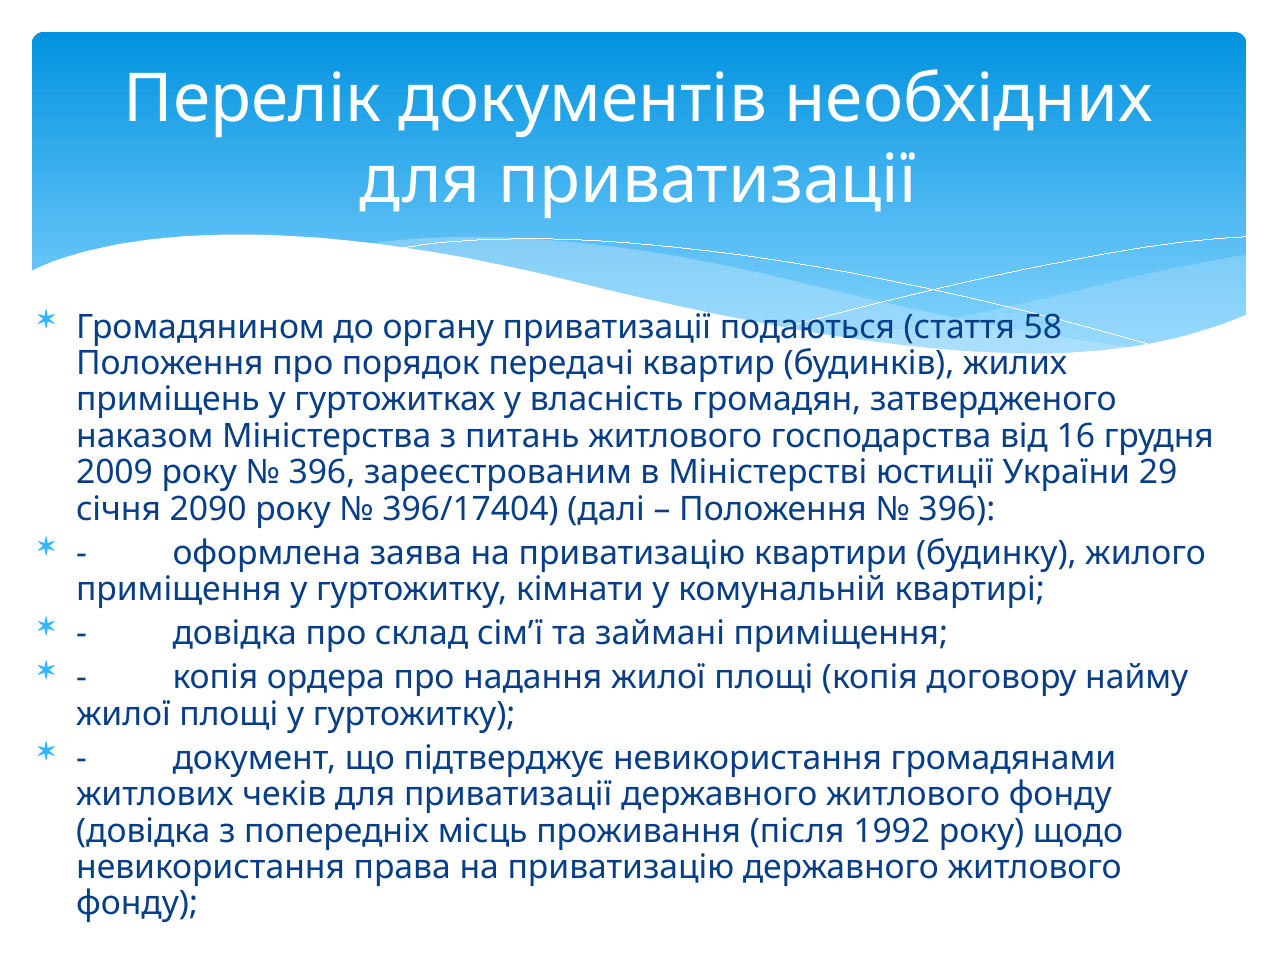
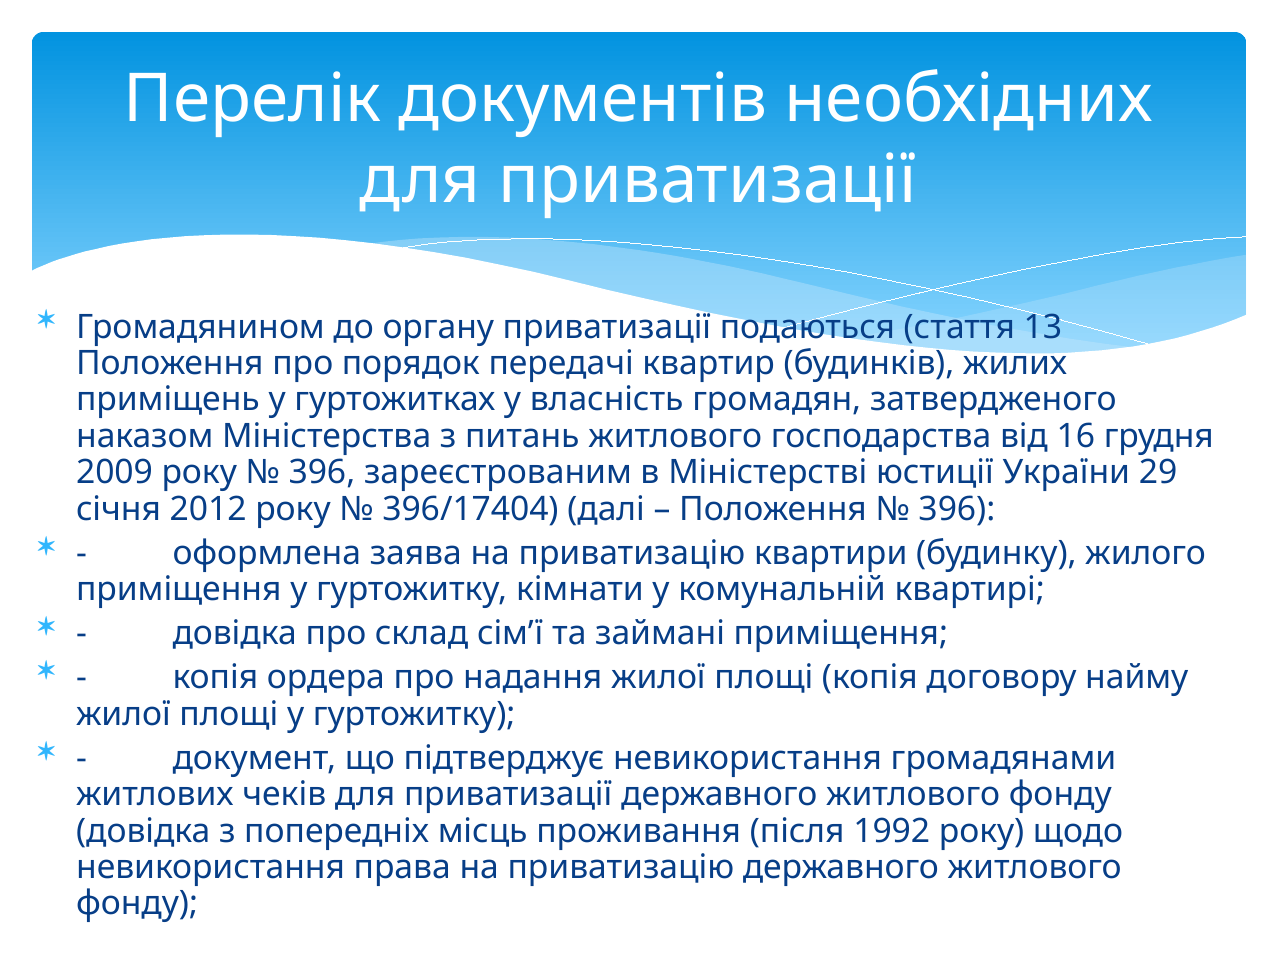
58: 58 -> 13 (1043, 327)
2090: 2090 -> 2012 (208, 509)
